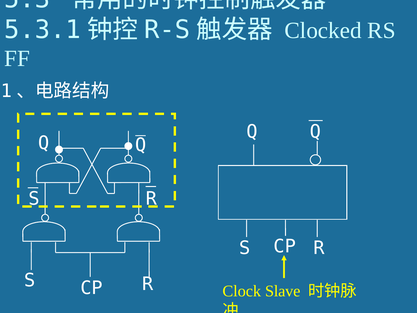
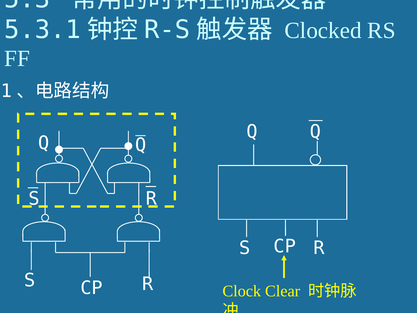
Slave: Slave -> Clear (283, 291)
